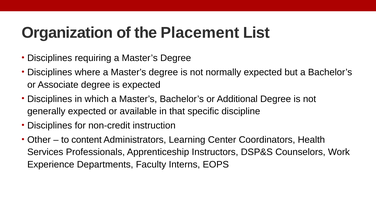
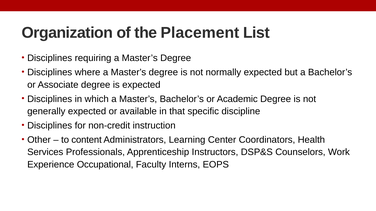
Additional: Additional -> Academic (237, 99)
Departments: Departments -> Occupational (105, 165)
